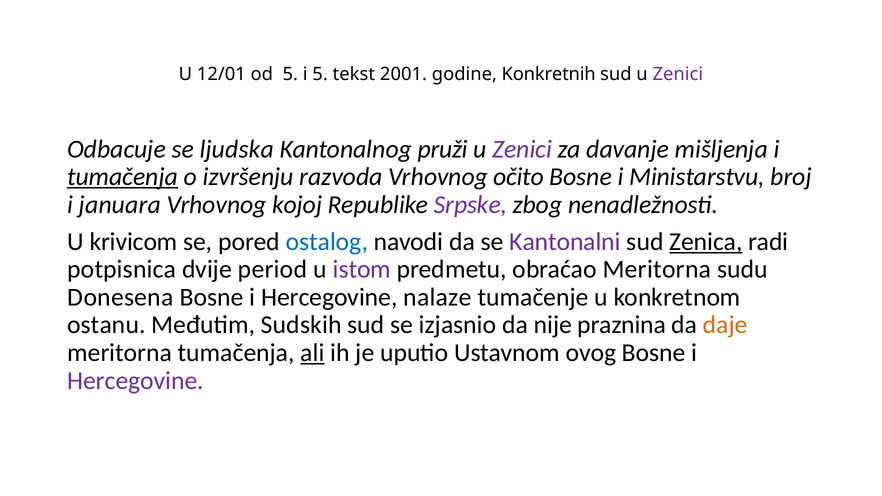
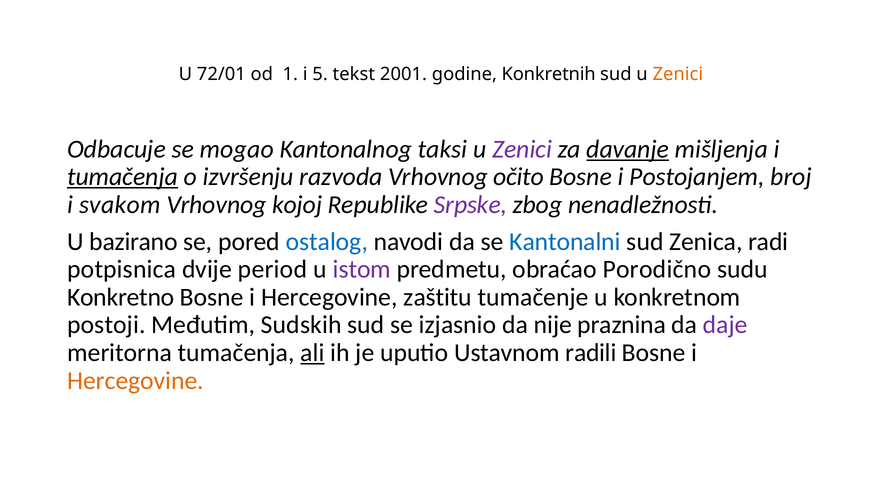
12/01: 12/01 -> 72/01 (221, 74)
od 5: 5 -> 1 (290, 74)
Zenici colour: purple -> orange (678, 74)
ljudska: ljudska -> mogao (237, 149)
pruži: pruži -> taksi (443, 149)
davanje underline: none -> present (628, 149)
Ministarstvu: Ministarstvu -> Postojanjem (697, 177)
januara: januara -> svakom (120, 205)
krivicom: krivicom -> bazirano (134, 242)
Kantonalni colour: purple -> blue (565, 242)
Zenica underline: present -> none (706, 242)
obraćao Meritorna: Meritorna -> Porodično (657, 269)
Donesena: Donesena -> Konkretno (121, 297)
nalaze: nalaze -> zaštitu (438, 297)
ostanu: ostanu -> postoji (106, 325)
daje colour: orange -> purple (725, 325)
ovog: ovog -> radili (591, 353)
Hercegovine colour: purple -> orange (136, 381)
